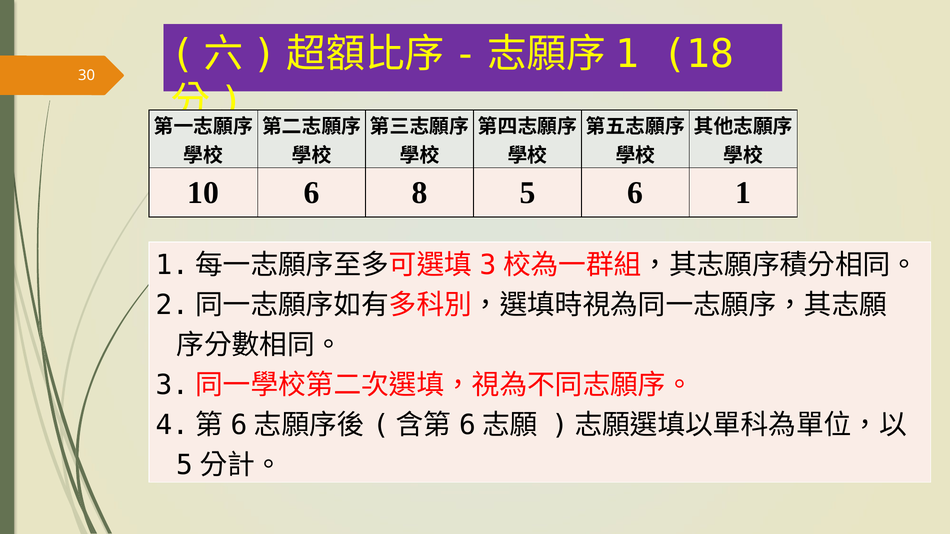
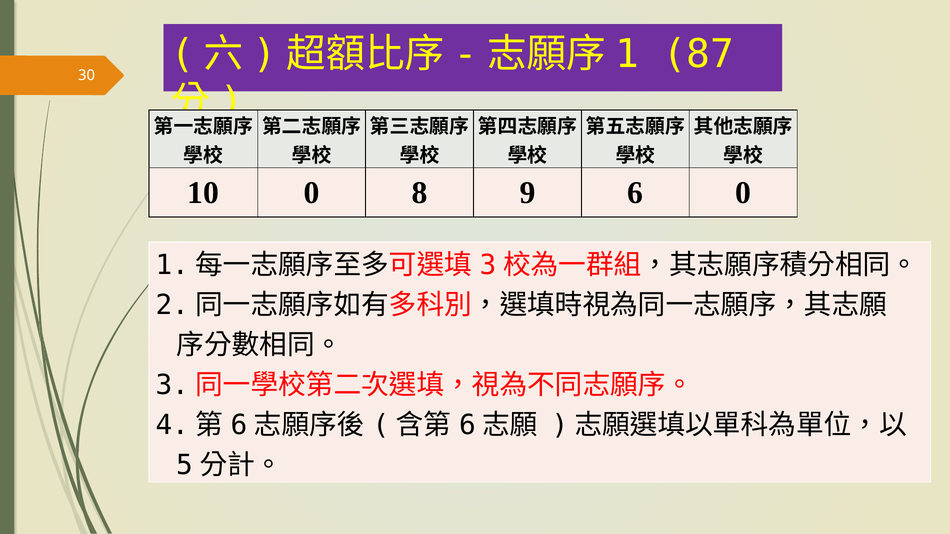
18: 18 -> 87 (698, 54)
10 6: 6 -> 0 (312, 193)
5: 5 -> 9 (527, 193)
6 1: 1 -> 0 (743, 193)
